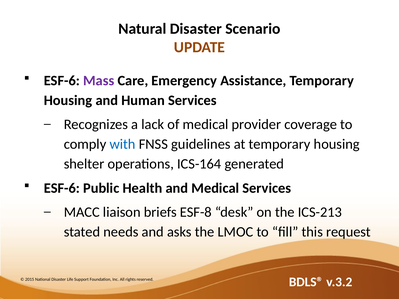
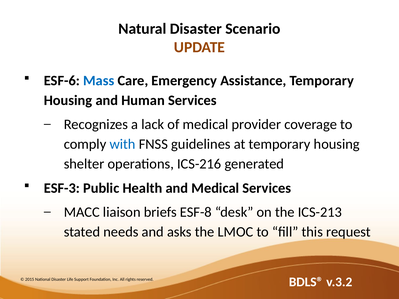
Mass colour: purple -> blue (99, 81)
ICS-164: ICS-164 -> ICS-216 (199, 164)
ESF-6: ESF-6 -> ESF-3 (62, 188)
